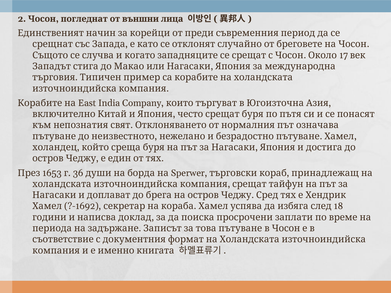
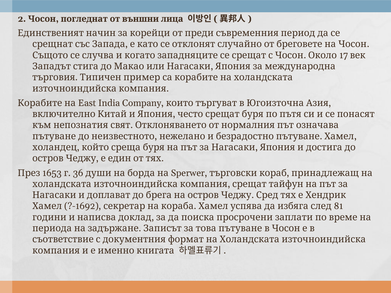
18: 18 -> 81 (338, 206)
